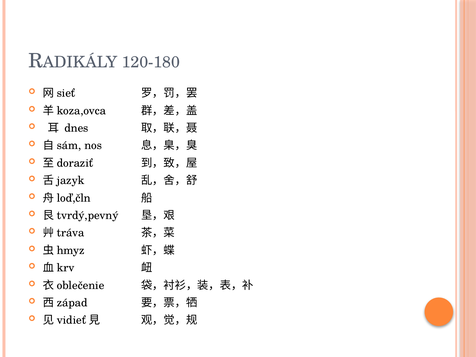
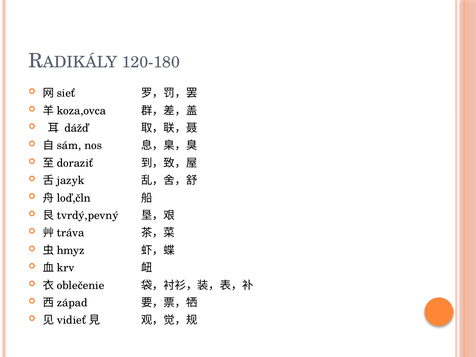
dnes: dnes -> dážď (76, 128)
